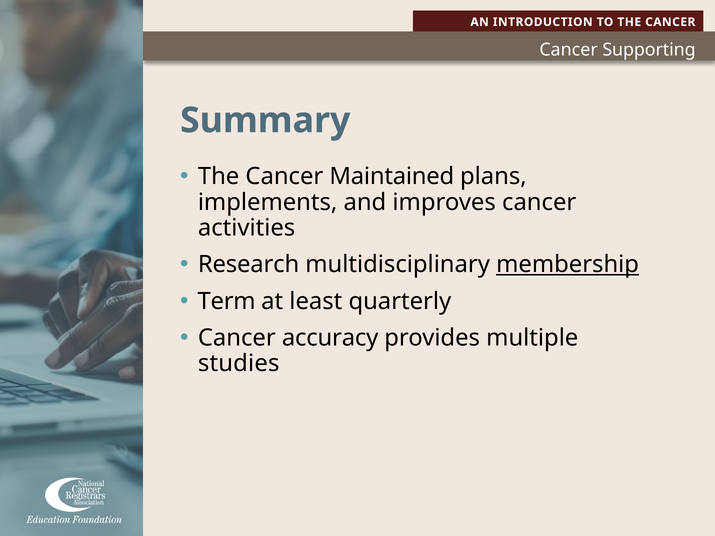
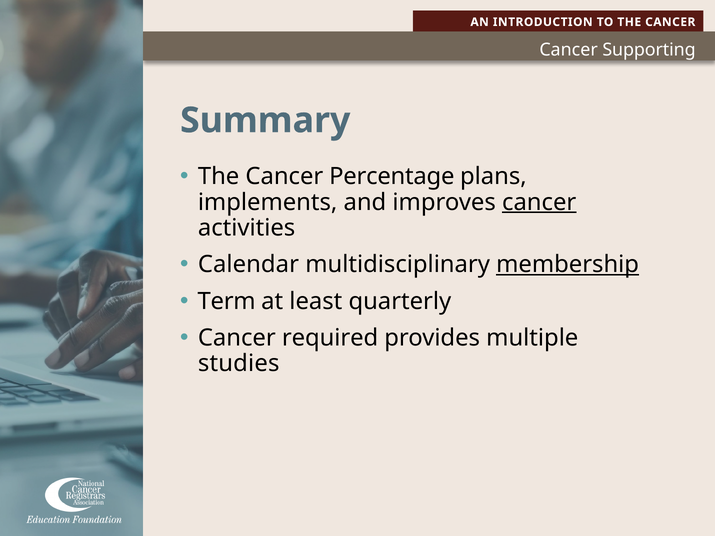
Maintained: Maintained -> Percentage (392, 177)
cancer underline: none -> present (539, 202)
Research: Research -> Calendar (248, 265)
accuracy: accuracy -> required (330, 338)
